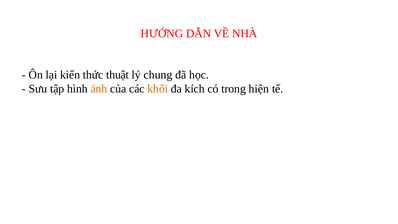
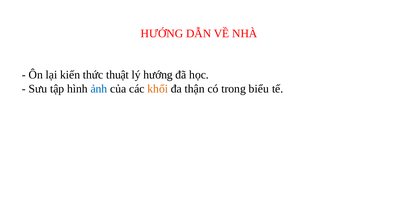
lý chung: chung -> hướng (158, 75)
ảnh colour: orange -> blue (99, 89)
kích: kích -> thận (195, 89)
hiện: hiện -> biểu (259, 89)
